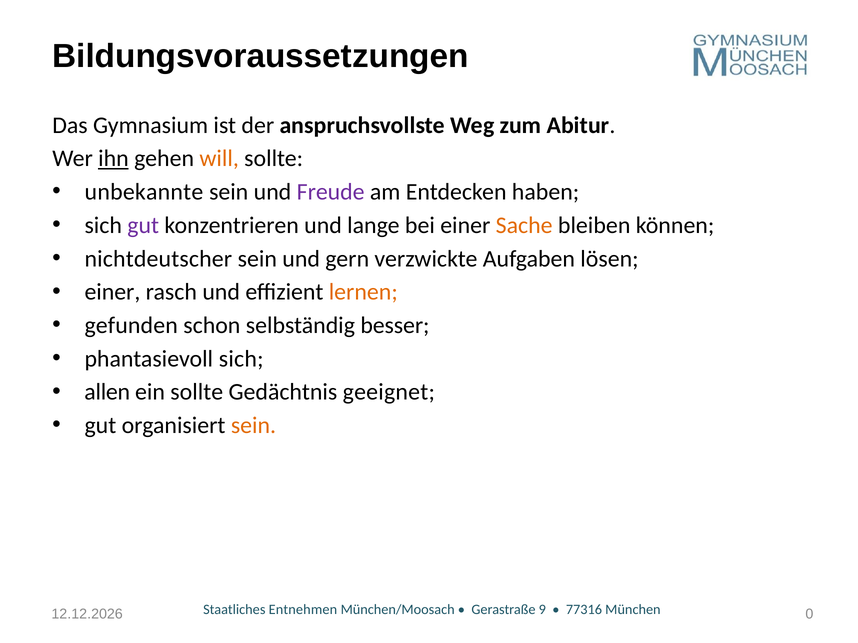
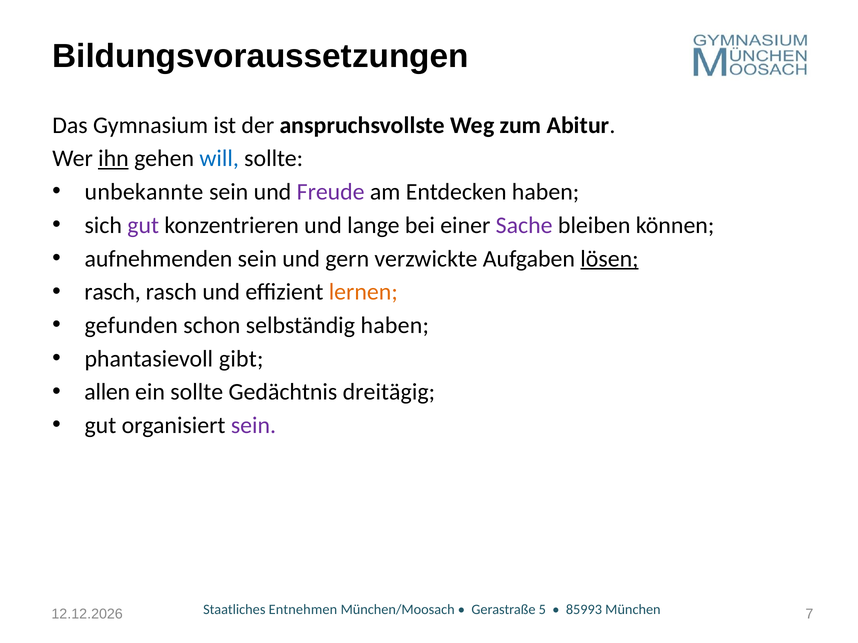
will colour: orange -> blue (219, 159)
Sache colour: orange -> purple (524, 225)
nichtdeutscher: nichtdeutscher -> aufnehmenden (158, 259)
lösen underline: none -> present (609, 259)
einer: einer -> rasch (113, 292)
selbständig besser: besser -> haben (395, 326)
phantasievoll sich: sich -> gibt (241, 359)
geeignet: geeignet -> dreitägig (389, 392)
sein colour: orange -> purple (253, 426)
9: 9 -> 5 (542, 610)
77316: 77316 -> 85993 (584, 610)
0: 0 -> 7 (809, 615)
